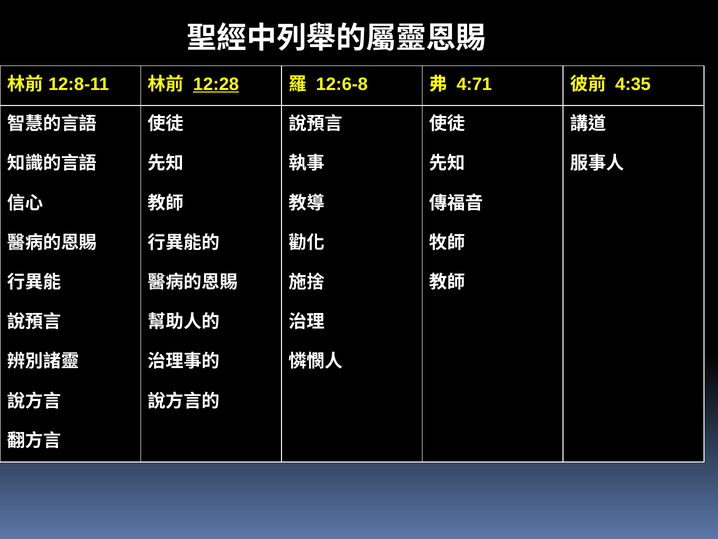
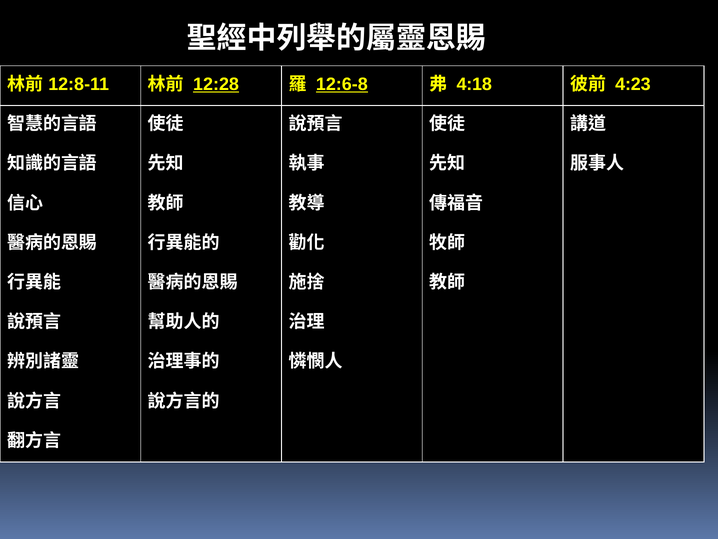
12:6-8 underline: none -> present (342, 84)
4:71: 4:71 -> 4:18 (474, 84)
4:35: 4:35 -> 4:23 (633, 84)
